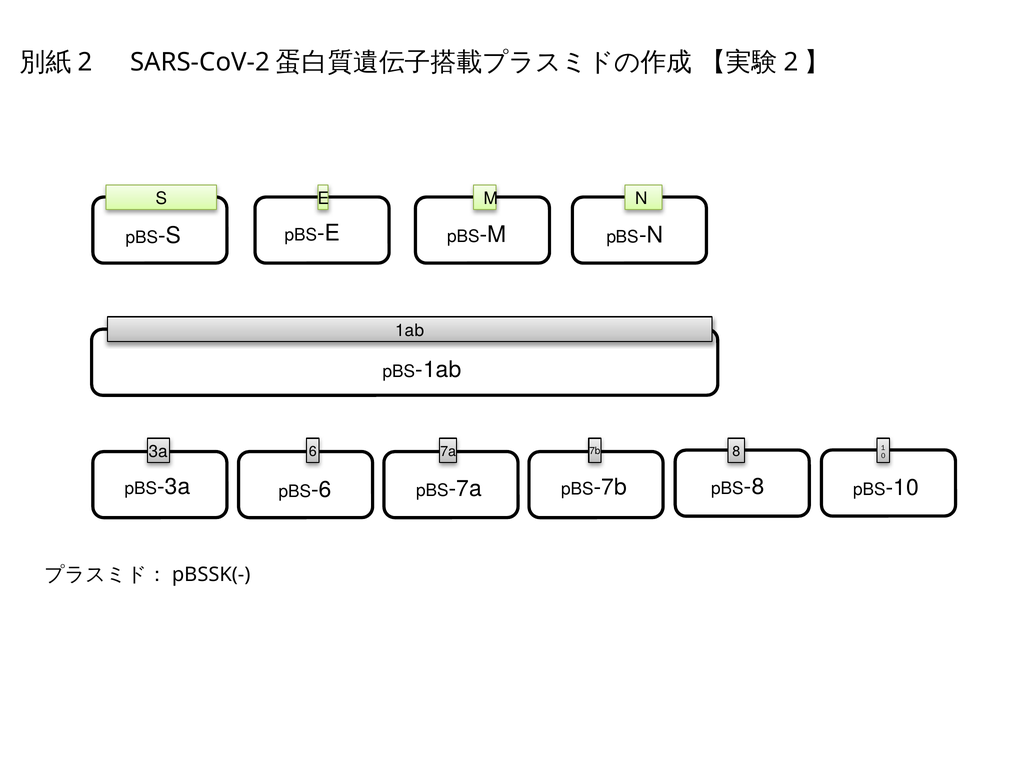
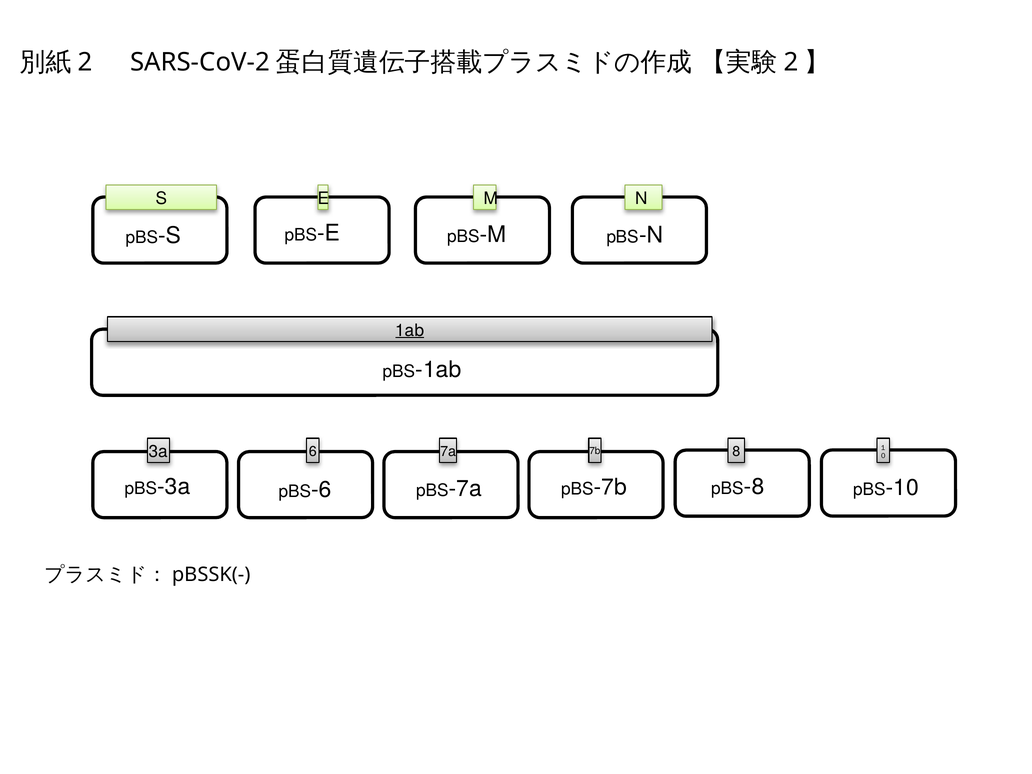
1ab underline: none -> present (410, 330)
